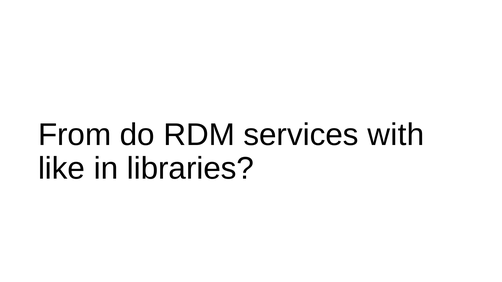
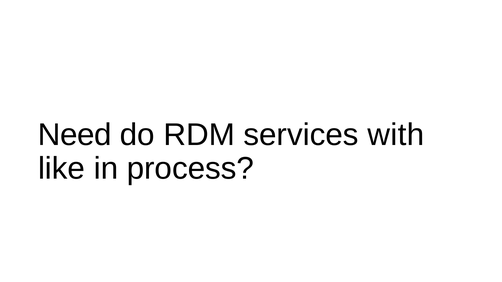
From: From -> Need (75, 135)
libraries: libraries -> process (190, 169)
